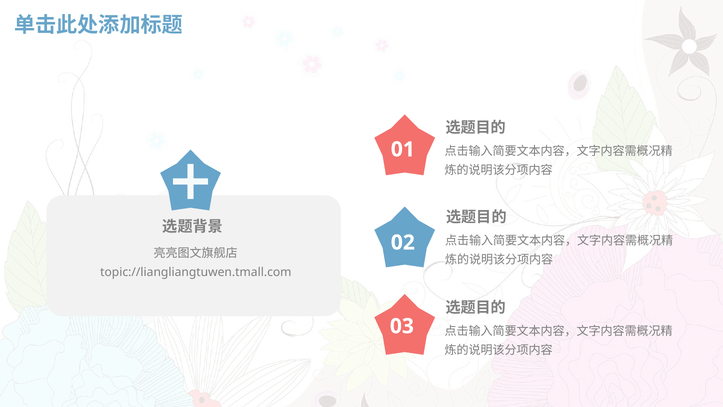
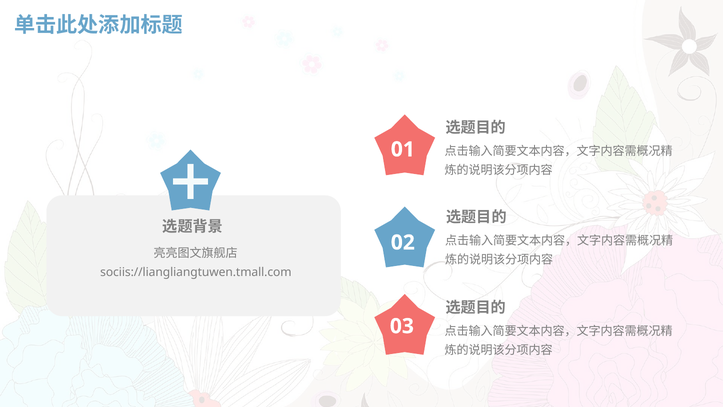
topic://liangliangtuwen.tmall.com: topic://liangliangtuwen.tmall.com -> sociis://liangliangtuwen.tmall.com (196, 272)
